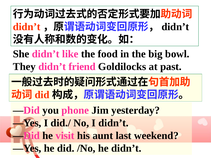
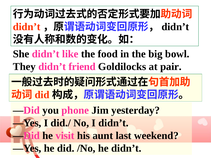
past: past -> pair (171, 67)
